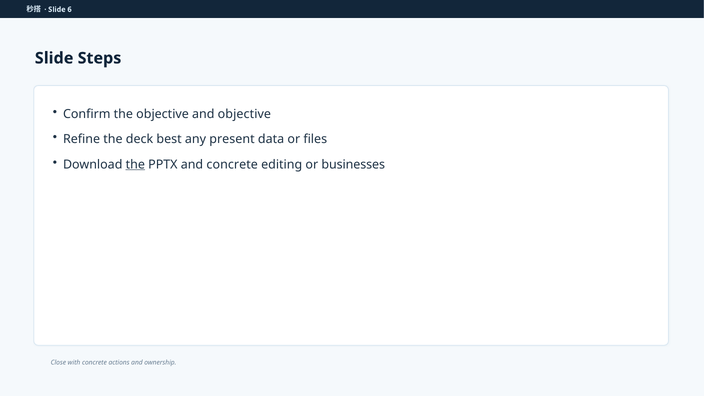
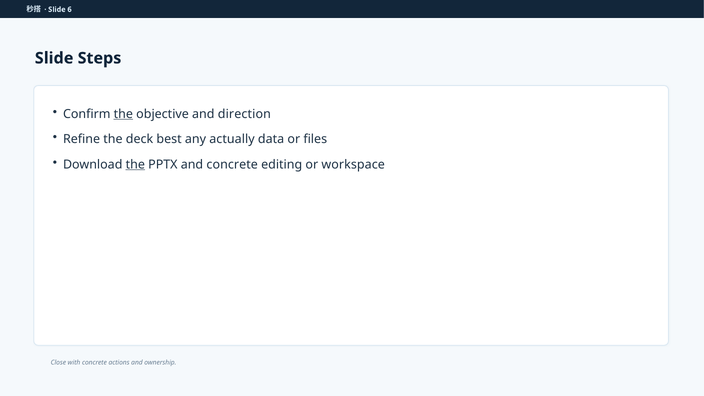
the underline: none -> present (123, 114)
and objective: objective -> direction (244, 114)
present: present -> actually (232, 139)
businesses: businesses -> workspace (353, 164)
